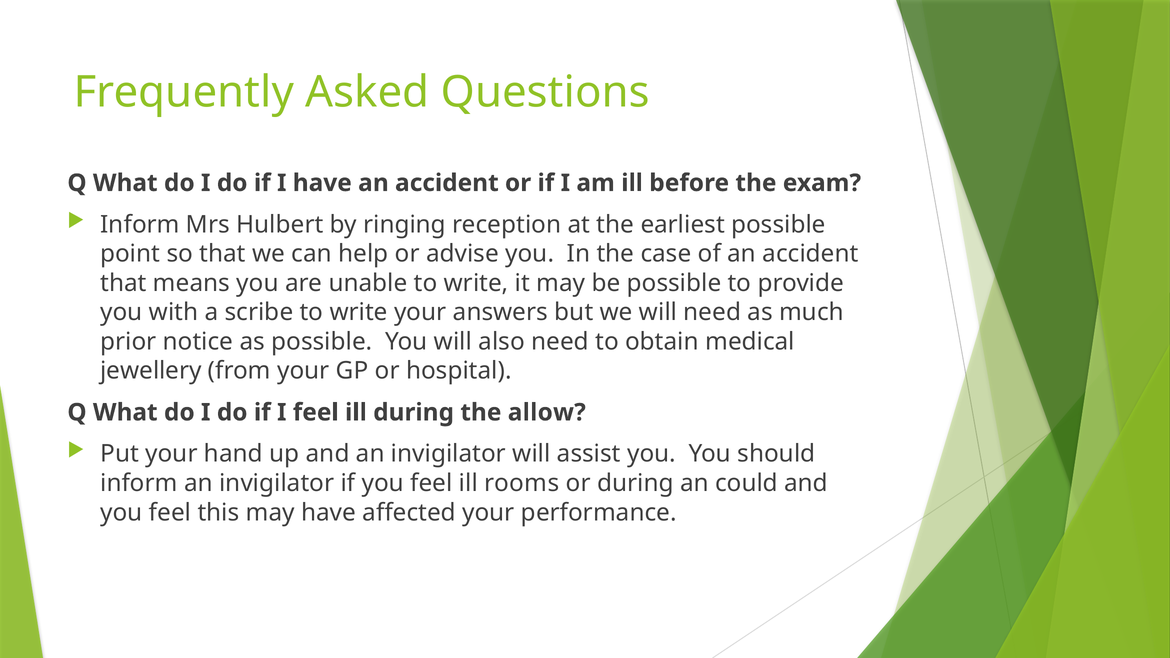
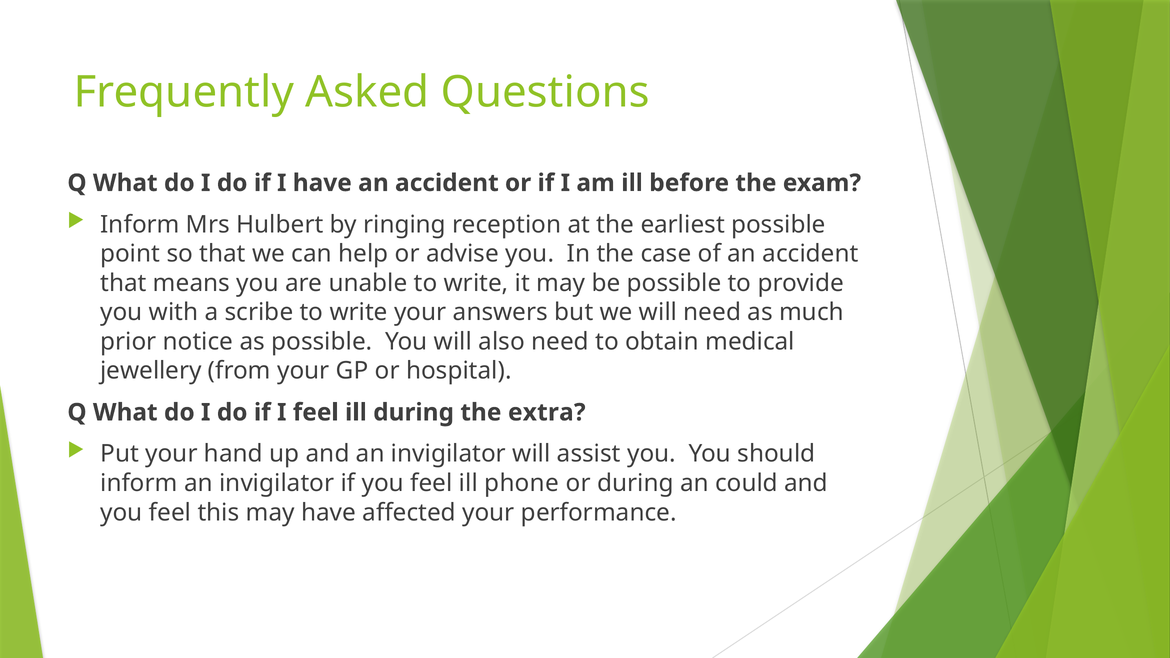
allow: allow -> extra (547, 412)
rooms: rooms -> phone (522, 483)
